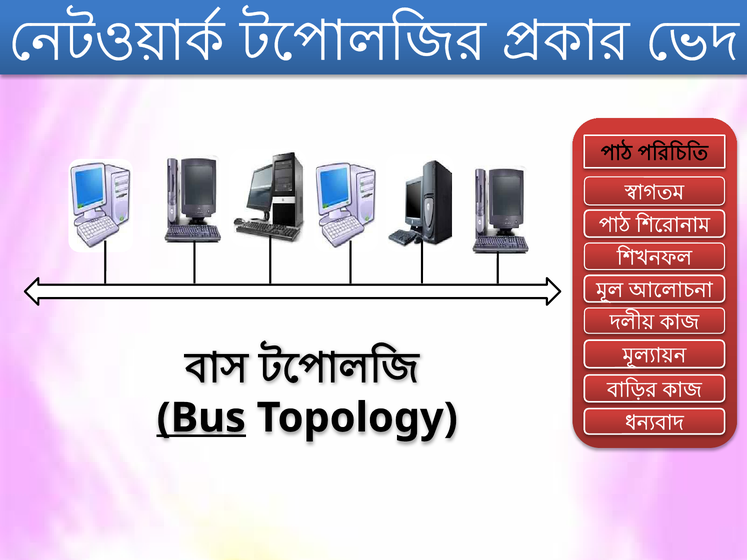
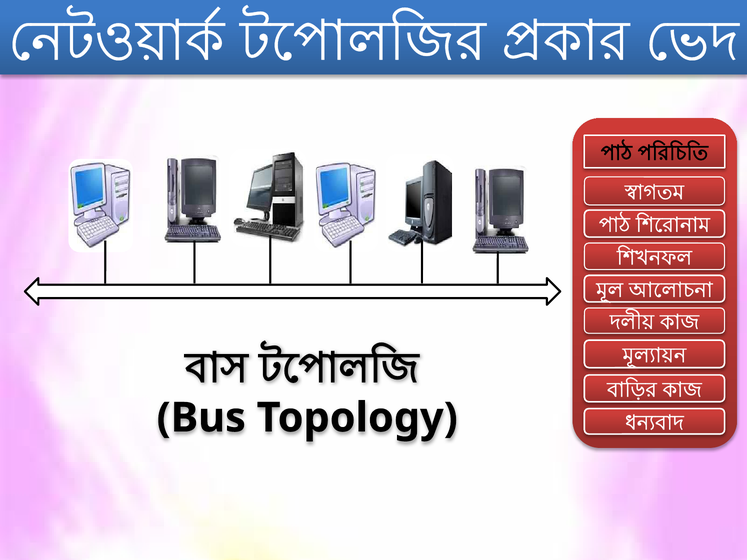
Bus underline: present -> none (201, 418)
